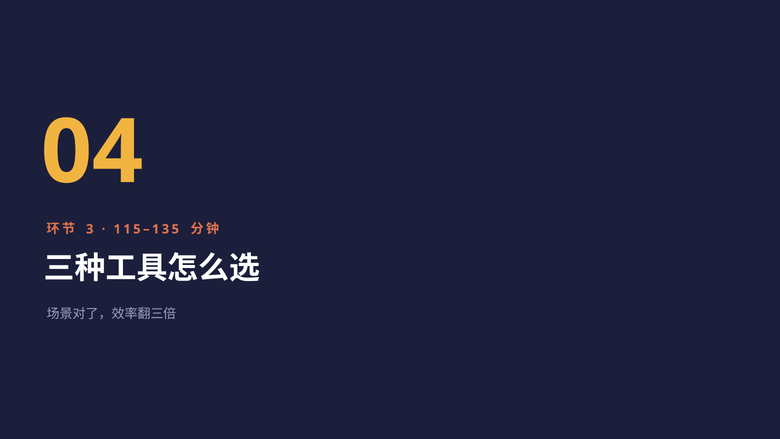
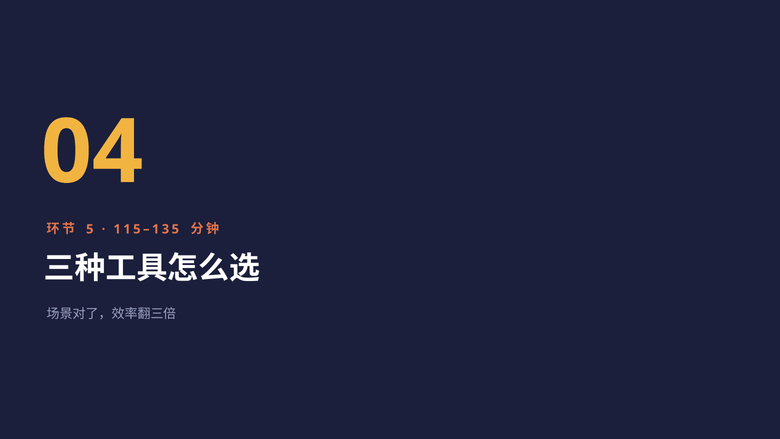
3: 3 -> 5 (90, 229)
